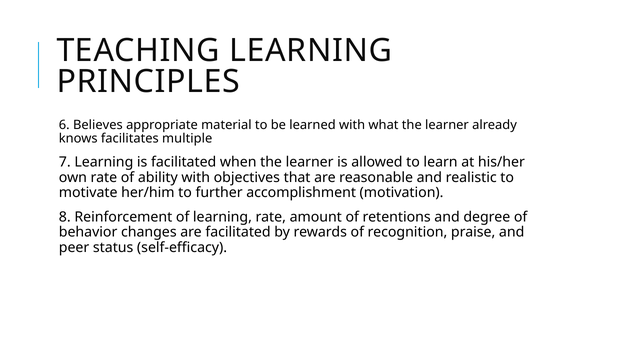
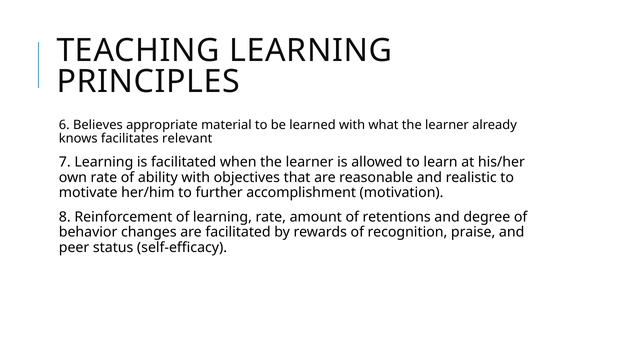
multiple: multiple -> relevant (187, 139)
